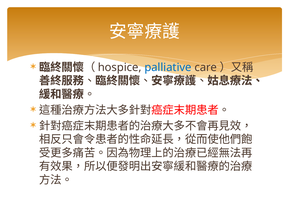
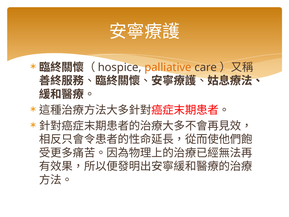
palliative colour: blue -> orange (168, 67)
